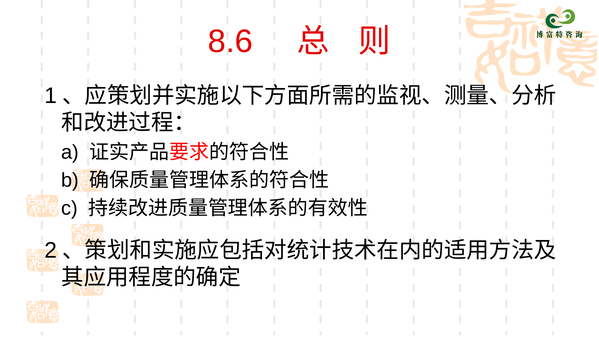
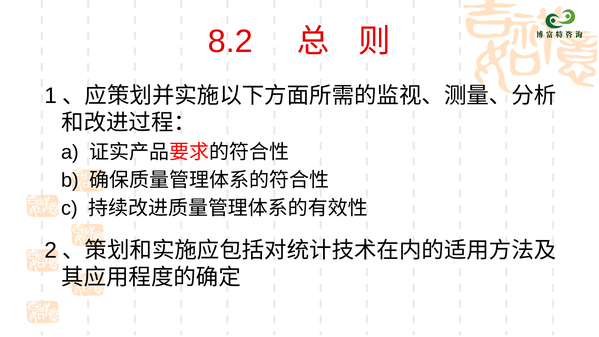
8.6: 8.6 -> 8.2 (230, 42)
